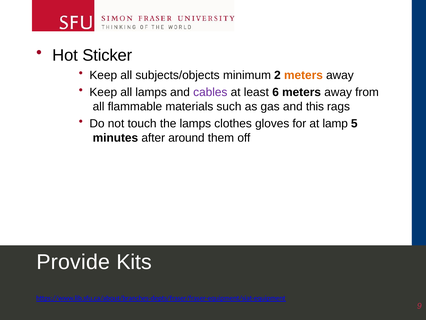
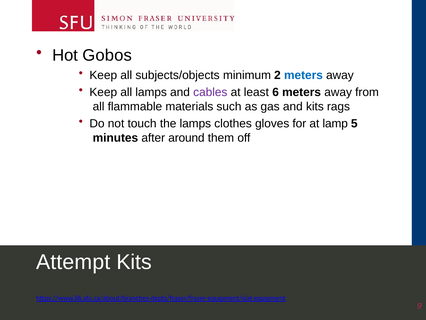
Sticker: Sticker -> Gobos (107, 55)
meters colour: orange -> blue (303, 75)
and this: this -> kits (315, 106)
Provide: Provide -> Attempt (73, 262)
